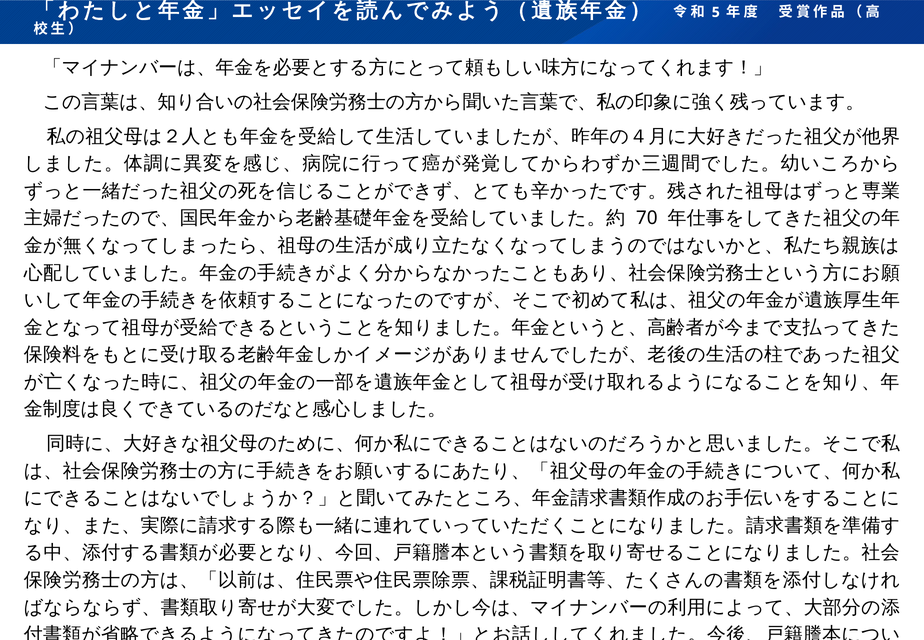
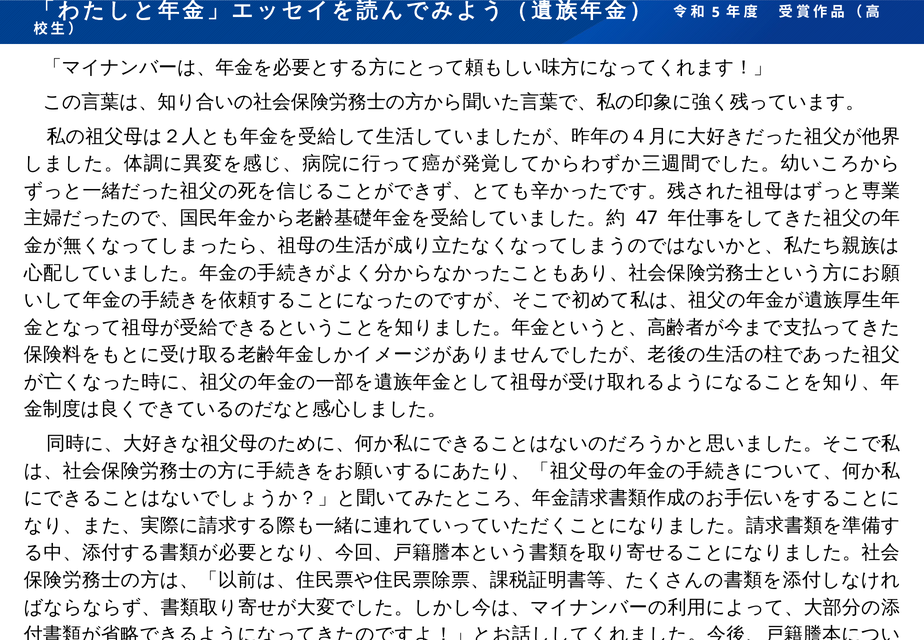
70: 70 -> 47 (647, 218)
